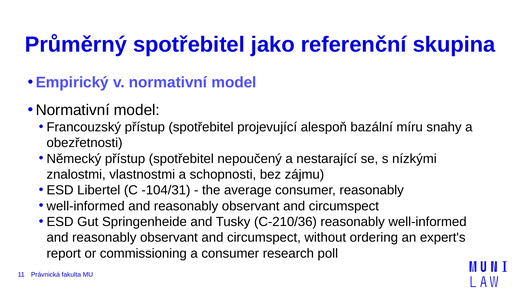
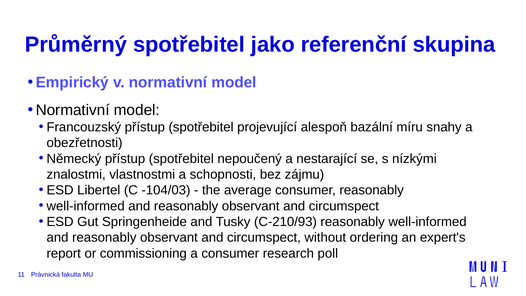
-104/31: -104/31 -> -104/03 (166, 190)
C-210/36: C-210/36 -> C-210/93 (285, 222)
